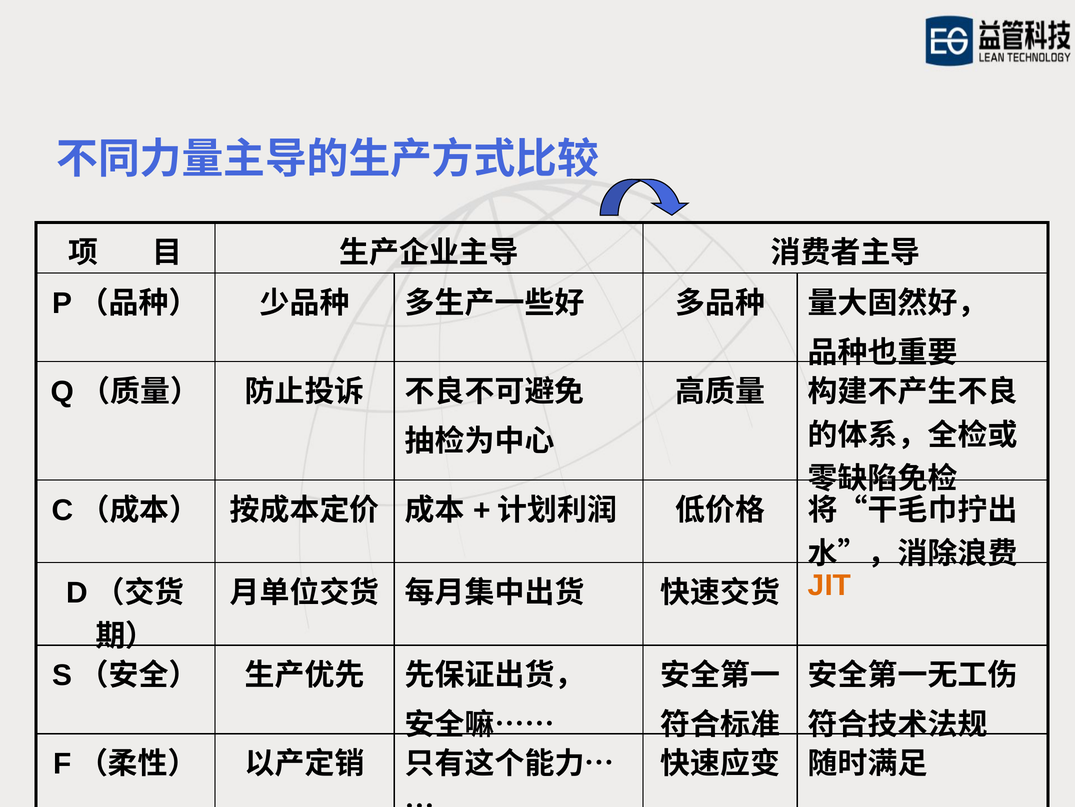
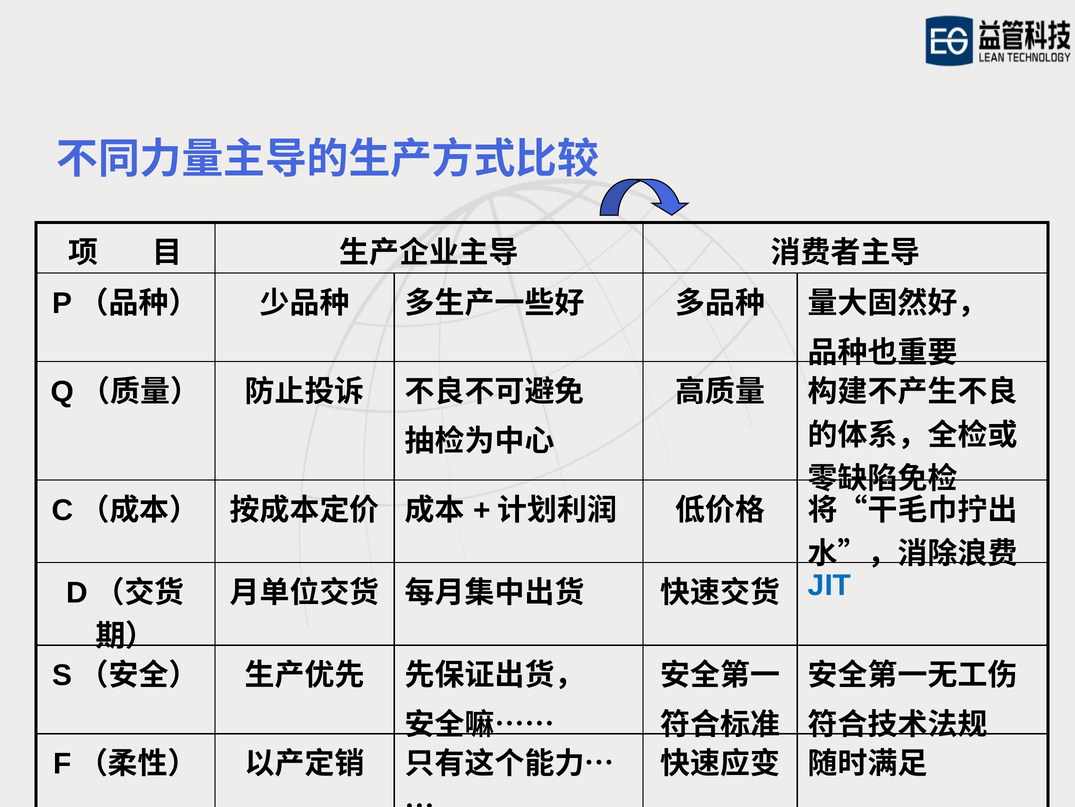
JIT colour: orange -> blue (830, 585)
